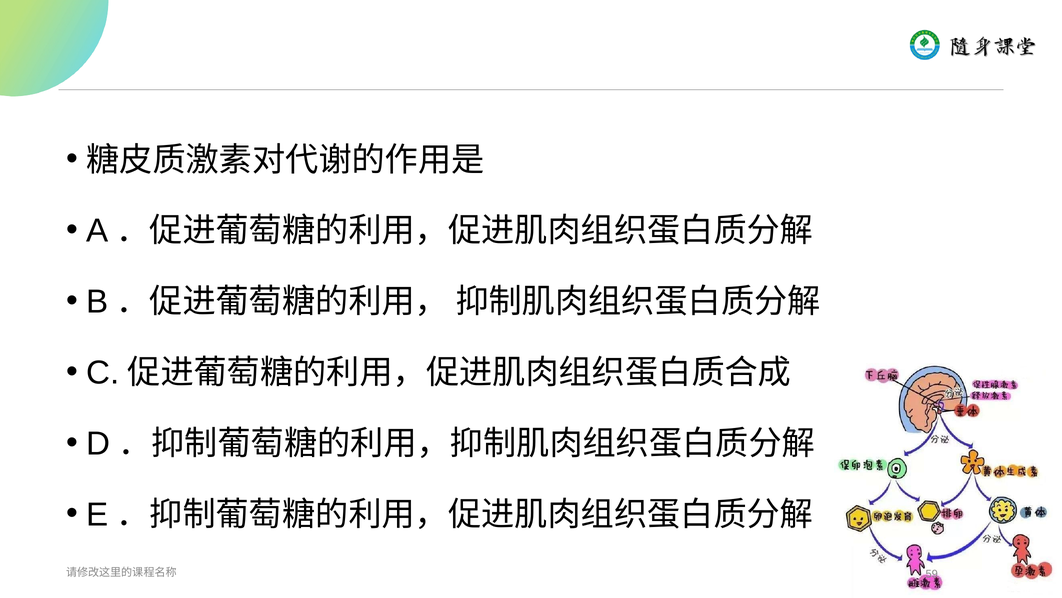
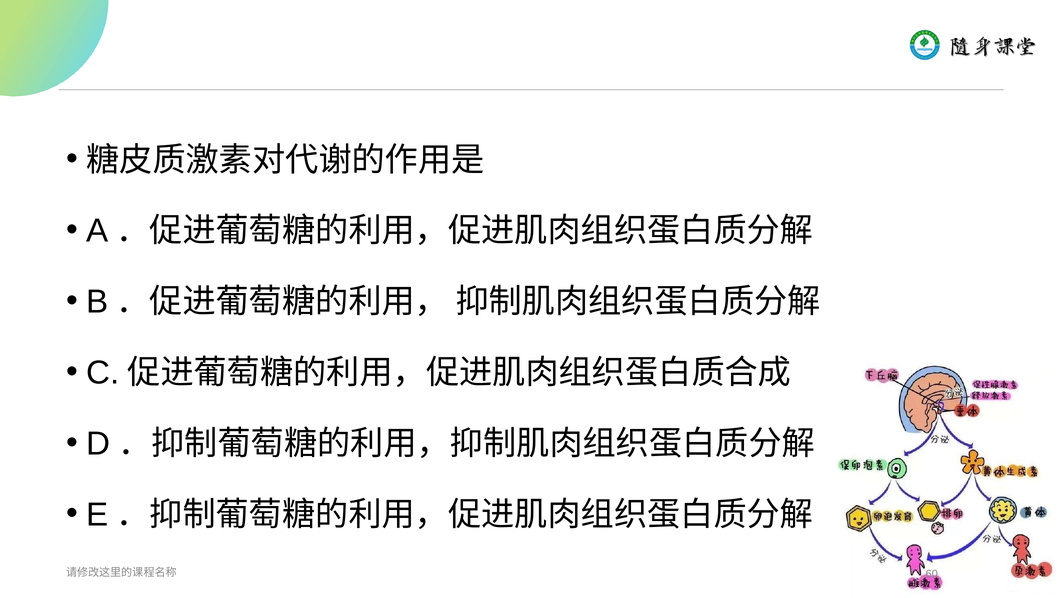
59: 59 -> 60 (932, 573)
